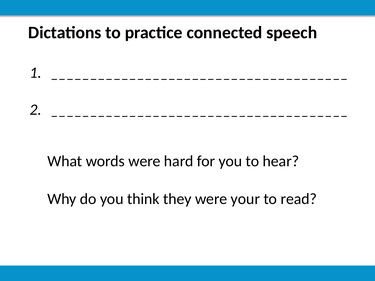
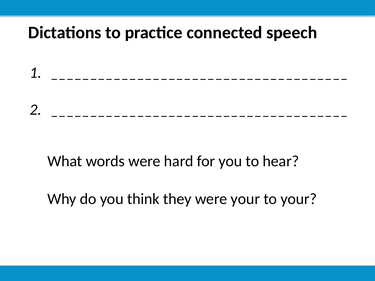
to read: read -> your (299, 199)
